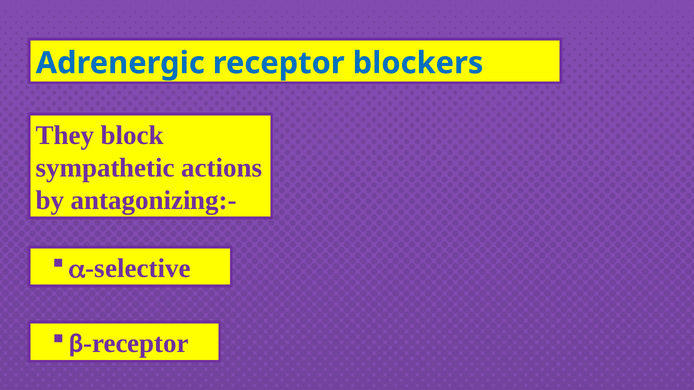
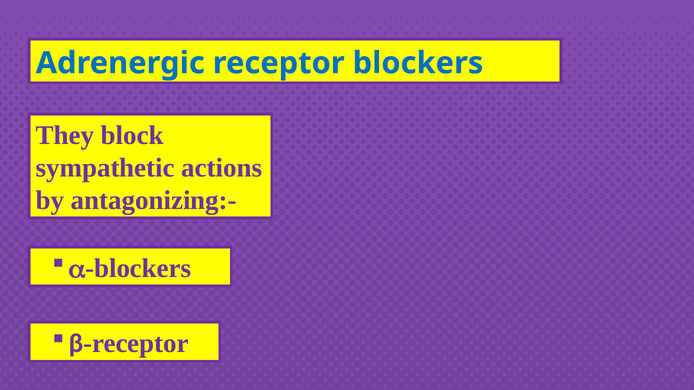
selective: selective -> blockers (138, 269)
